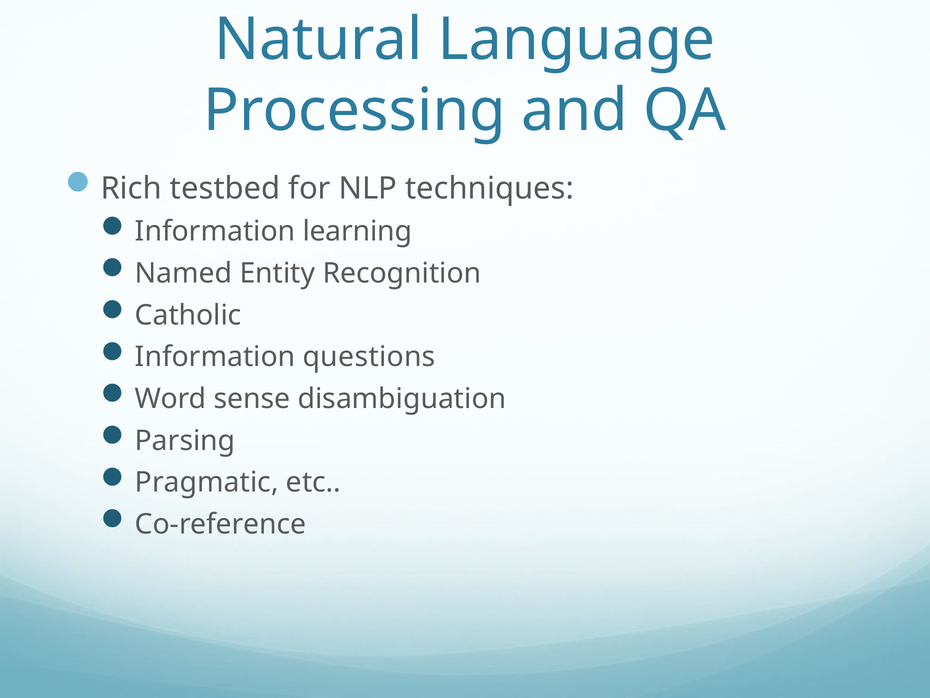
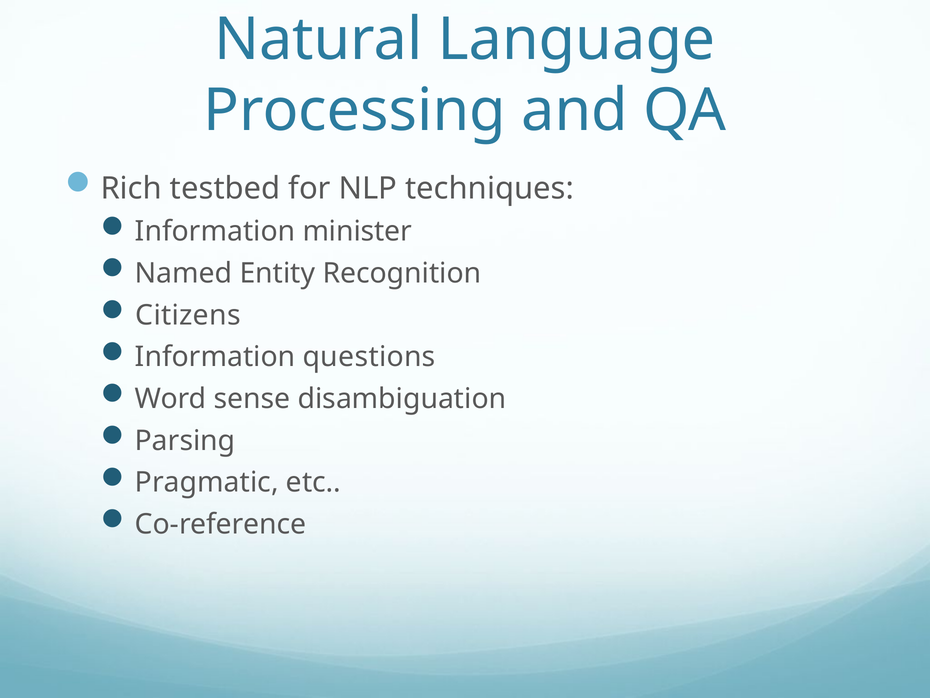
learning: learning -> minister (357, 231)
Catholic: Catholic -> Citizens (188, 315)
